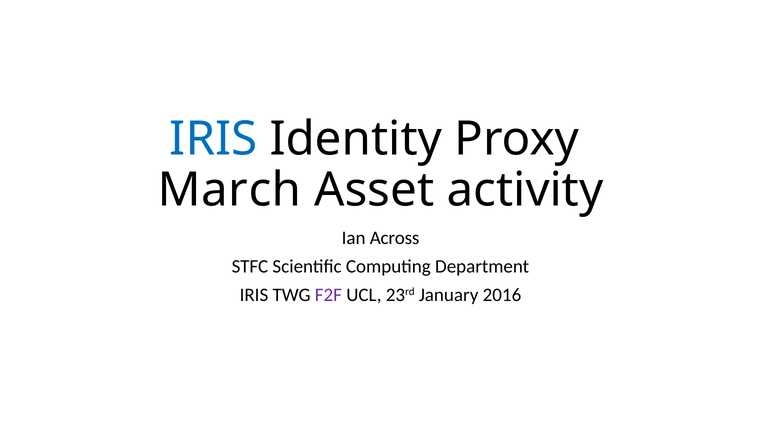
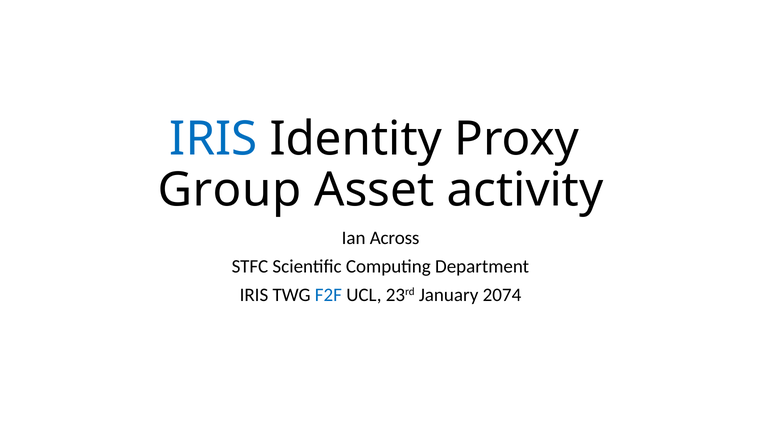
March: March -> Group (229, 190)
F2F colour: purple -> blue (328, 295)
2016: 2016 -> 2074 (502, 295)
